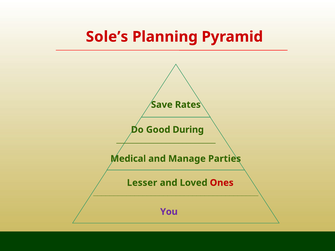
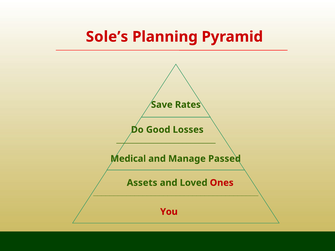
During: During -> Losses (188, 130)
Parties: Parties -> Passed (225, 159)
Lesser: Lesser -> Assets (142, 183)
You colour: purple -> red (169, 212)
